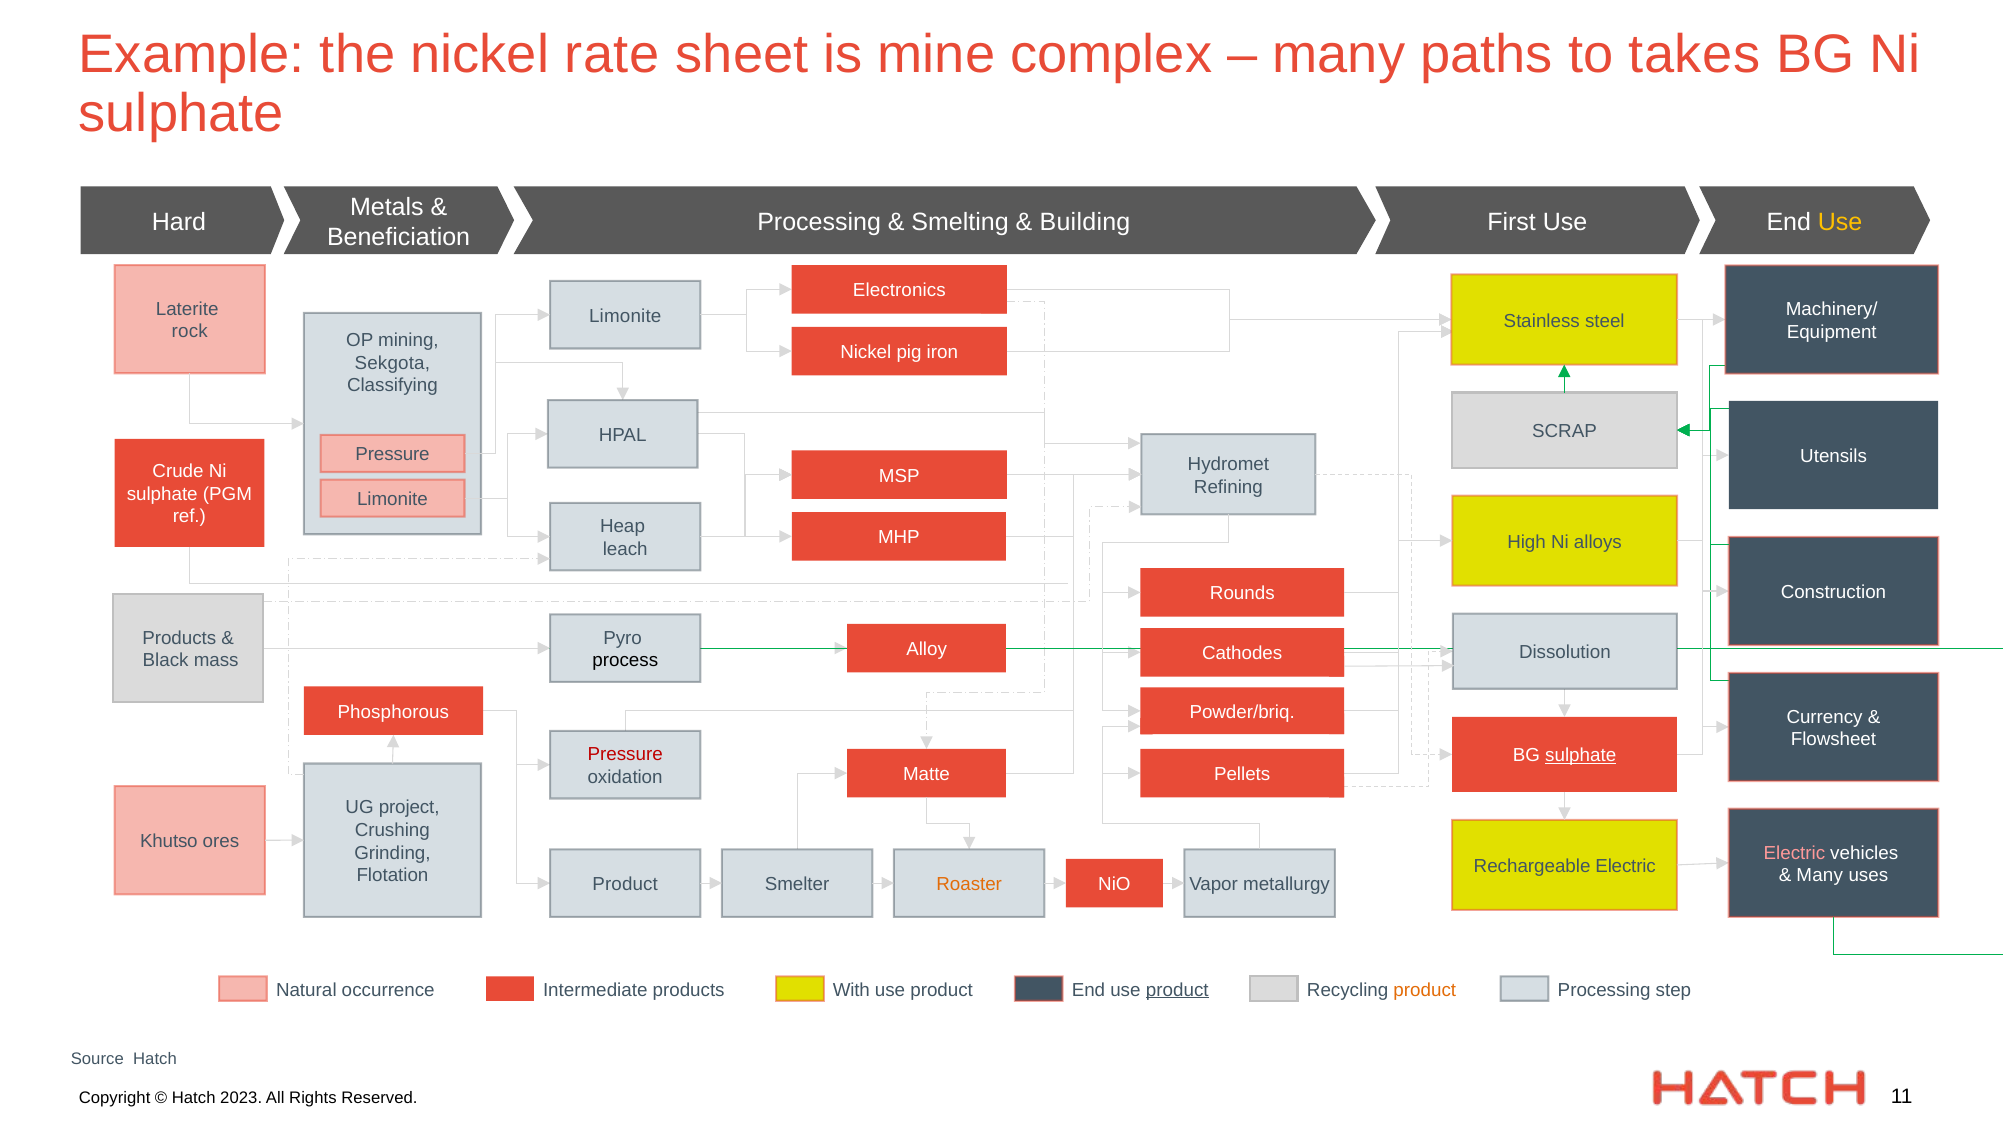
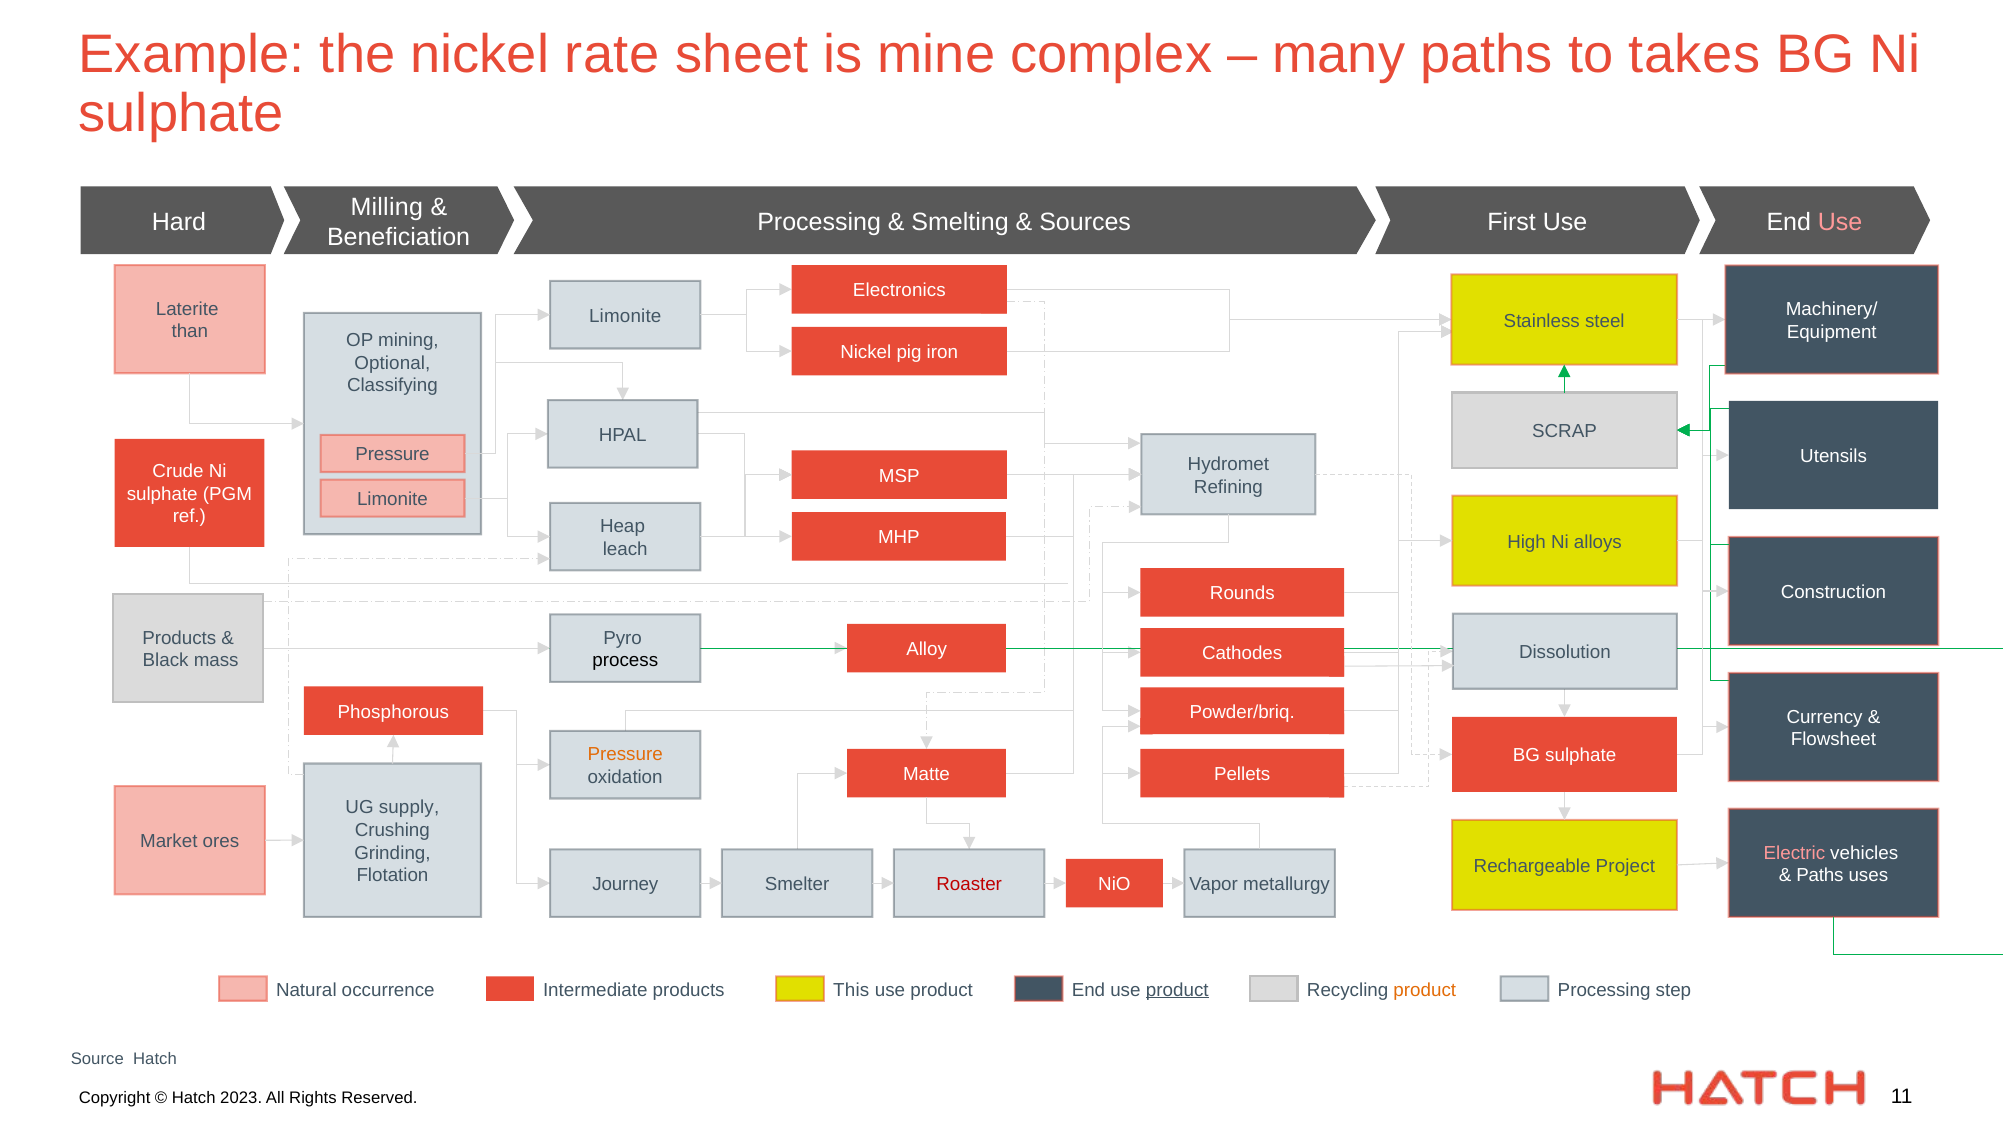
Metals: Metals -> Milling (387, 207)
Building: Building -> Sources (1085, 222)
Use colour: yellow -> pink (1840, 222)
rock: rock -> than (190, 332)
Sekgota: Sekgota -> Optional (392, 363)
Pressure colour: red -> orange (625, 754)
sulphate underline: present -> none (1581, 755)
project: project -> supply (409, 807)
Khutso: Khutso -> Market (169, 841)
Rechargeable Electric: Electric -> Project (1625, 866)
Many: Many -> Paths (1820, 875)
Product: Product -> Journey (625, 884)
Roaster colour: orange -> red (969, 884)
With: With -> This (851, 990)
